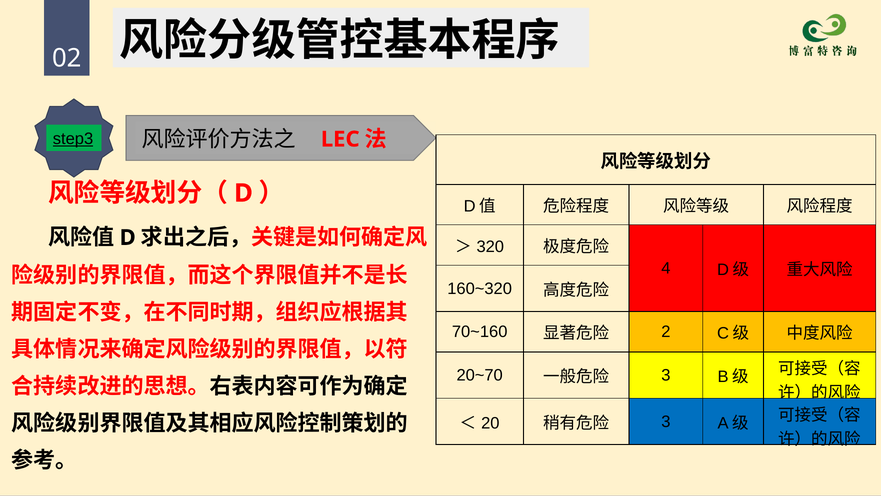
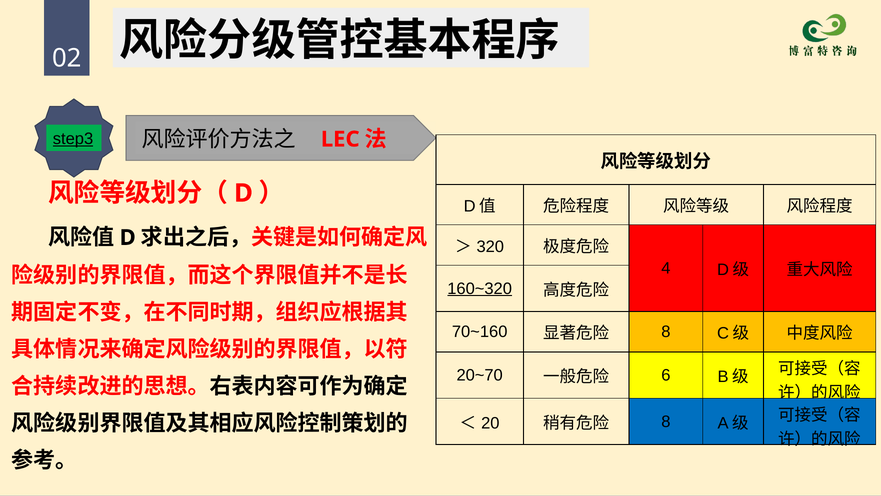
160~320 underline: none -> present (480, 288)
2: 2 -> 8 (666, 332)
3: 3 -> 6 (666, 375)
3: 3 -> 8 (666, 421)
